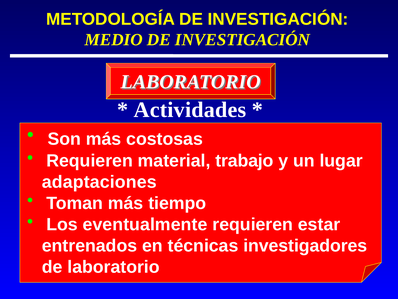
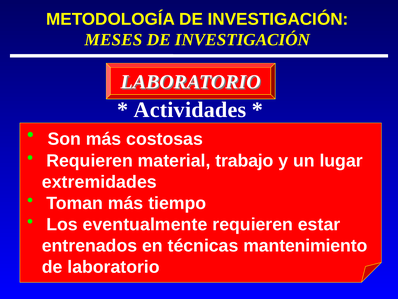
MEDIO: MEDIO -> MESES (114, 40)
adaptaciones: adaptaciones -> extremidades (99, 182)
investigadores: investigadores -> mantenimiento (305, 245)
